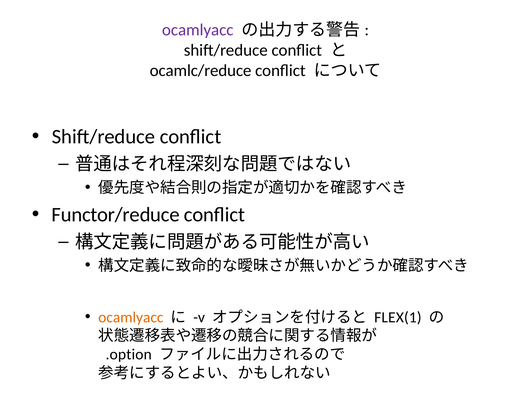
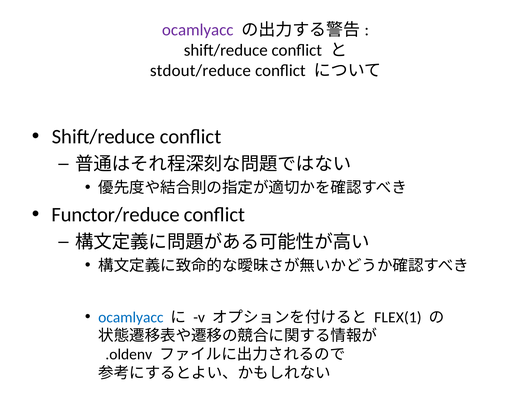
ocamlc/reduce: ocamlc/reduce -> stdout/reduce (200, 71)
ocamlyacc colour: orange -> blue (131, 317)
.option: .option -> .oldenv (129, 355)
